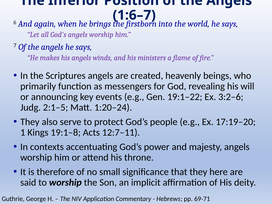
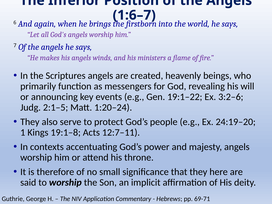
17:19–20: 17:19–20 -> 24:19–20 (236, 122)
